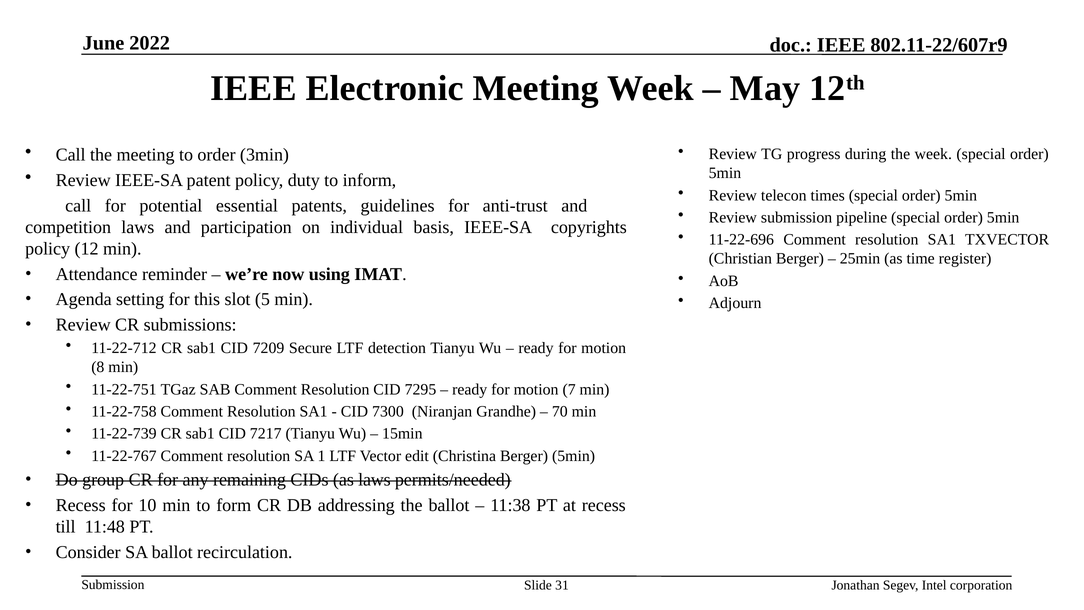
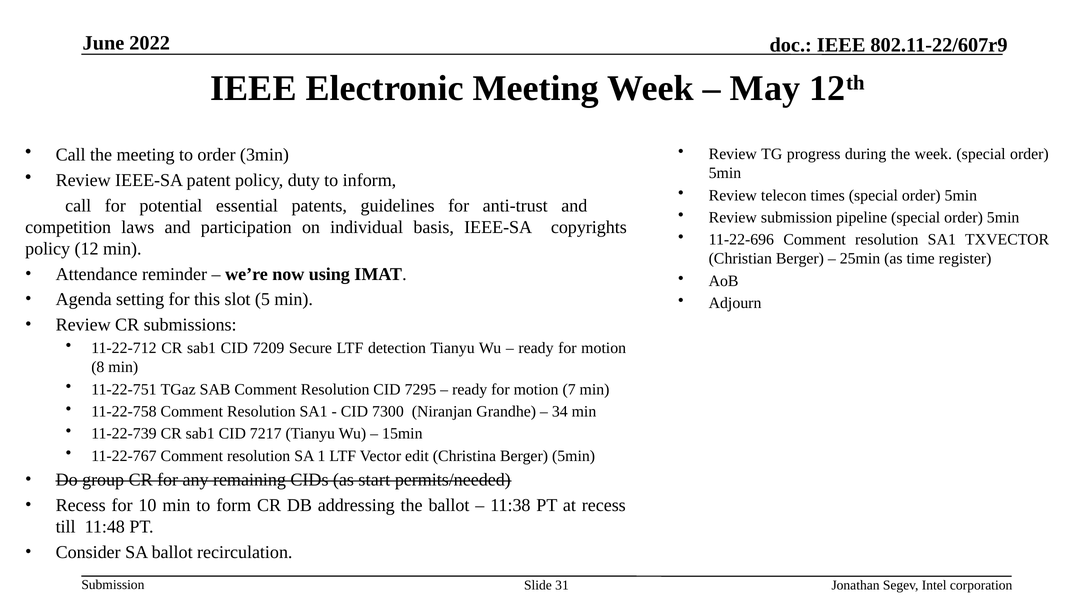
70: 70 -> 34 (560, 411)
as laws: laws -> start (374, 480)
